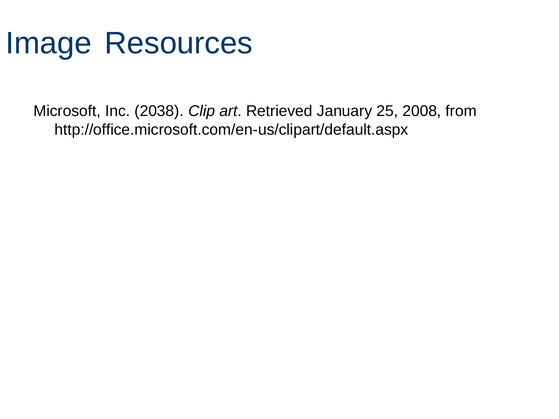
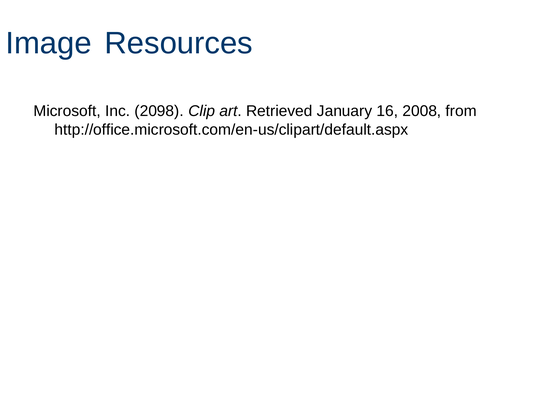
2038: 2038 -> 2098 (159, 111)
25: 25 -> 16 (387, 111)
